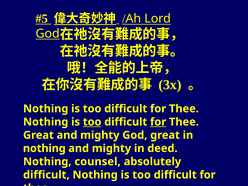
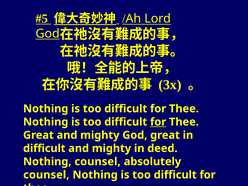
too underline: present -> none (92, 122)
nothing: nothing -> difficult (44, 148)
difficult: difficult -> counsel (46, 175)
